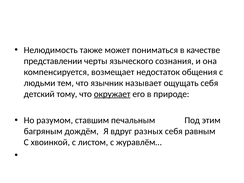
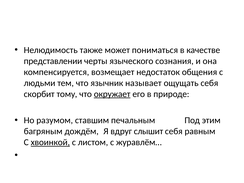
детский: детский -> скорбит (39, 94)
разных: разных -> слышит (148, 131)
хвоинкой underline: none -> present (50, 142)
